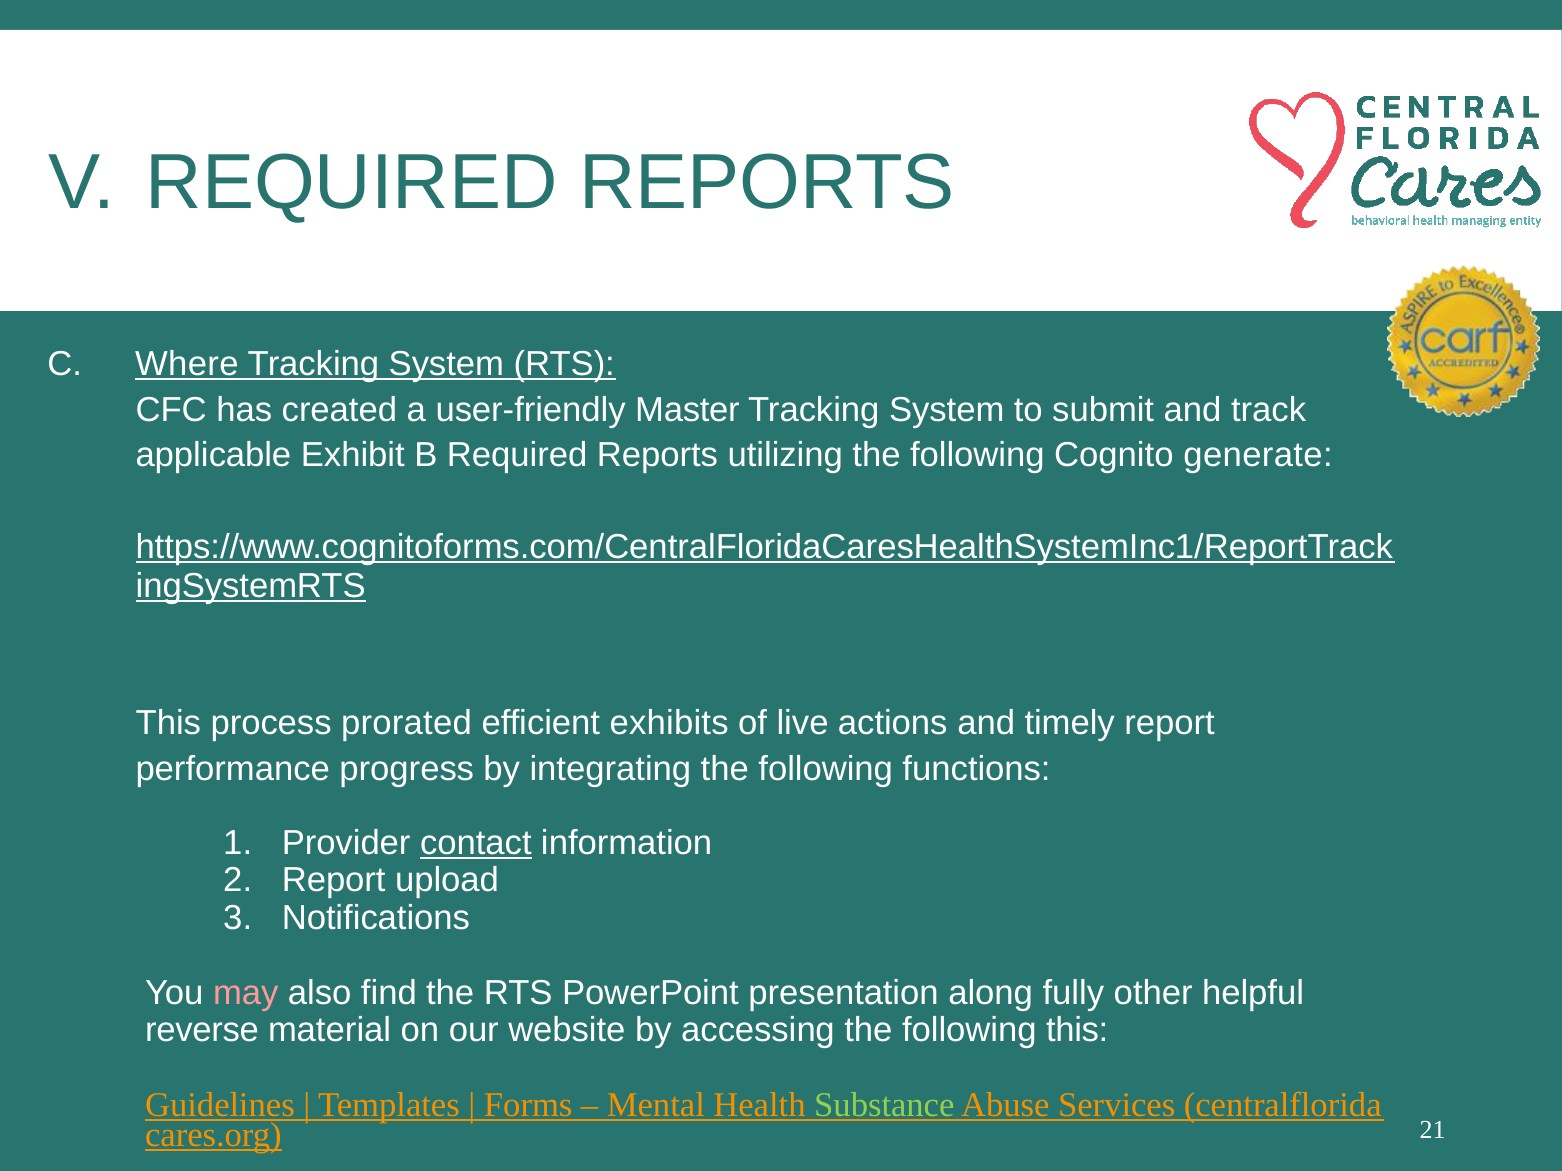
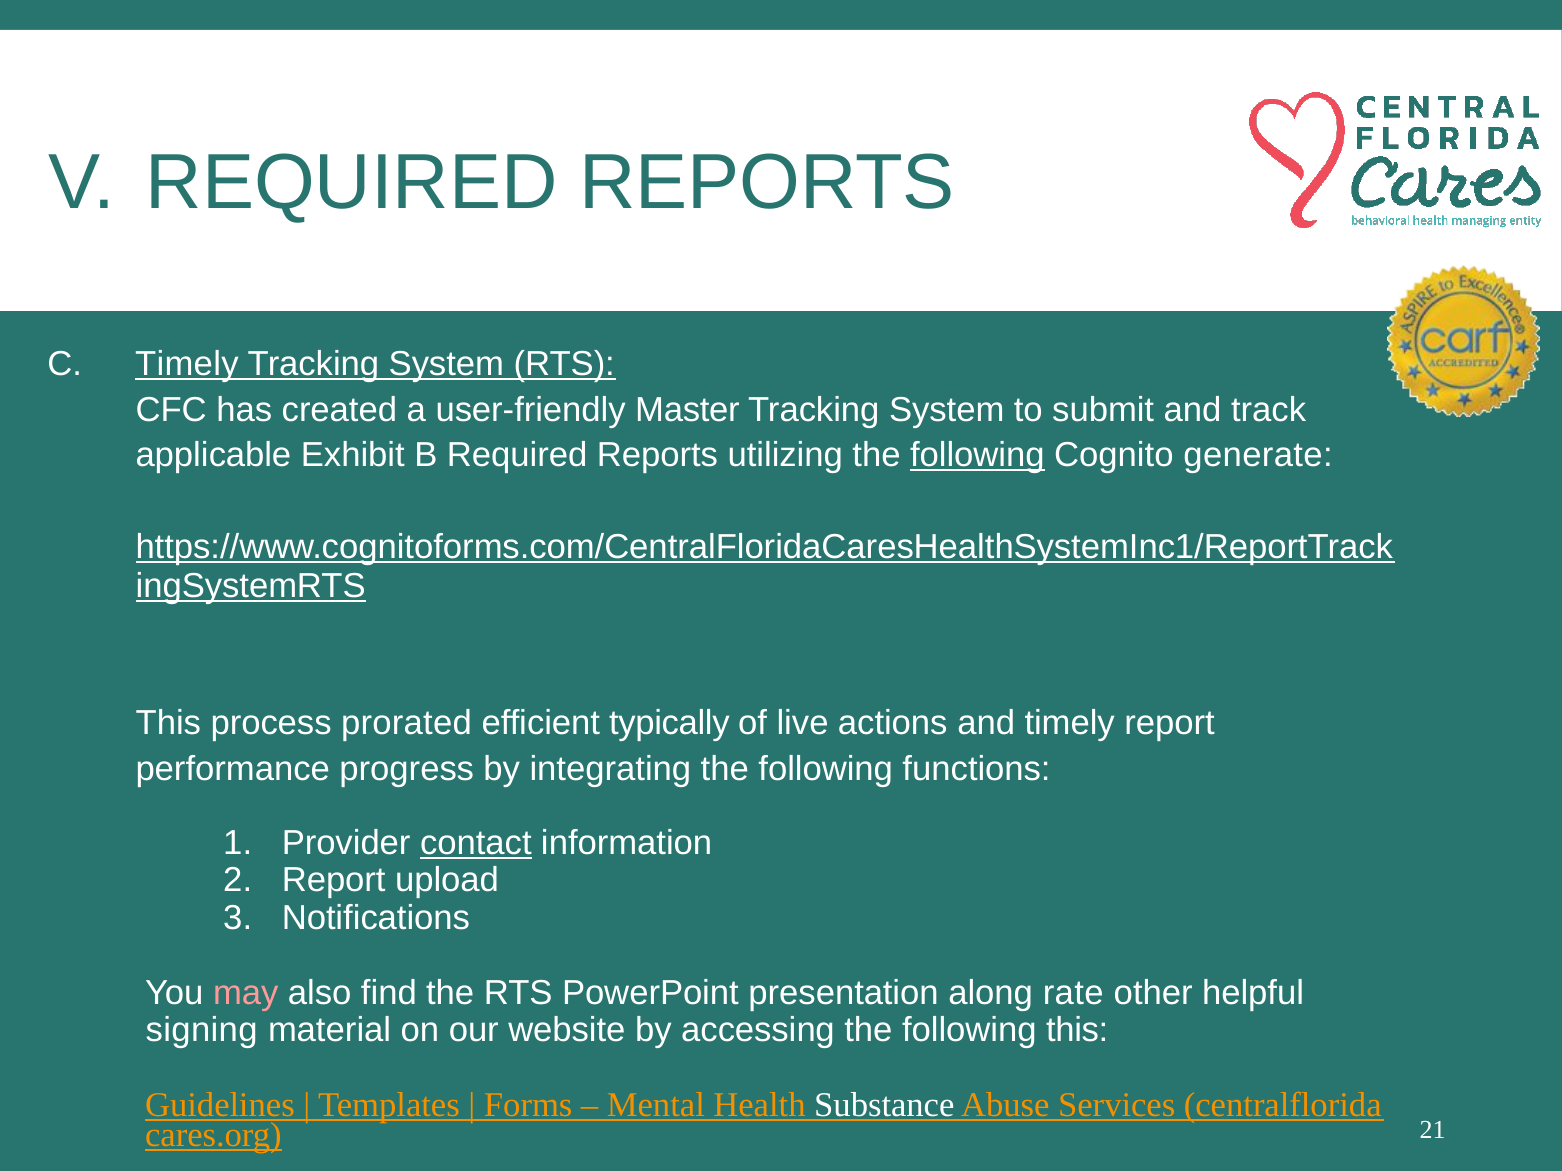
Where: Where -> Timely (187, 364)
following underline: none -> present (977, 456)
exhibits: exhibits -> typically (669, 723)
fully: fully -> rate (1073, 993)
reverse: reverse -> signing (202, 1031)
Substance colour: light green -> white (884, 1106)
